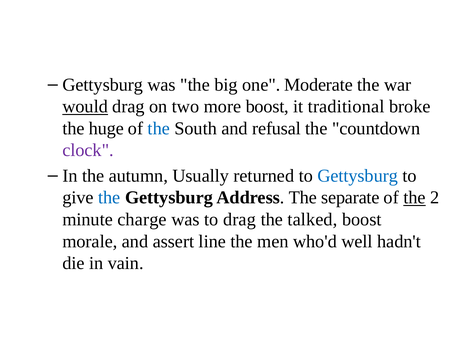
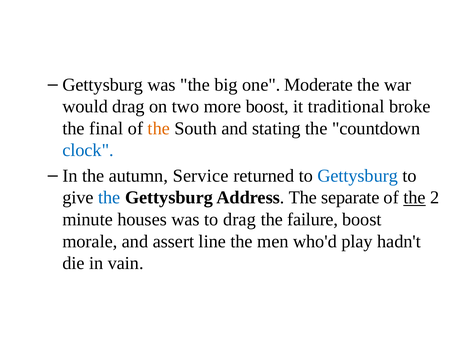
would underline: present -> none (85, 107)
huge: huge -> final (106, 129)
the colour: blue -> orange (159, 129)
refusal: refusal -> stating (276, 129)
clock colour: purple -> blue (88, 151)
Usually: Usually -> Service (201, 176)
charge: charge -> houses (142, 220)
talked: talked -> failure (313, 220)
well: well -> play (357, 242)
